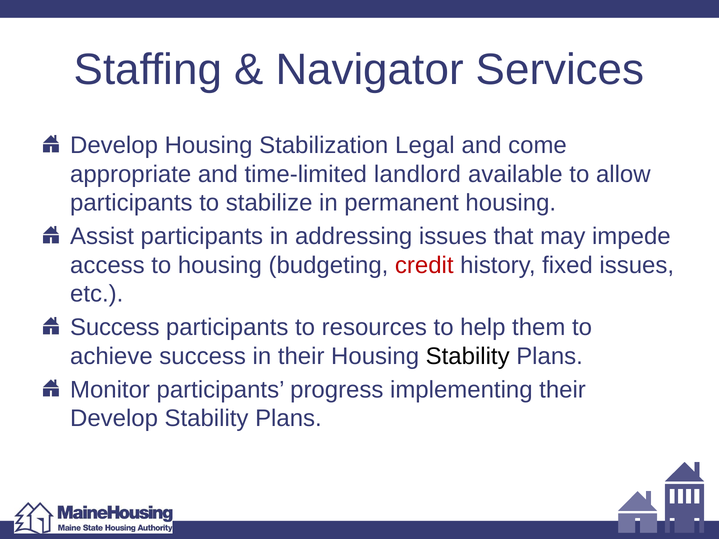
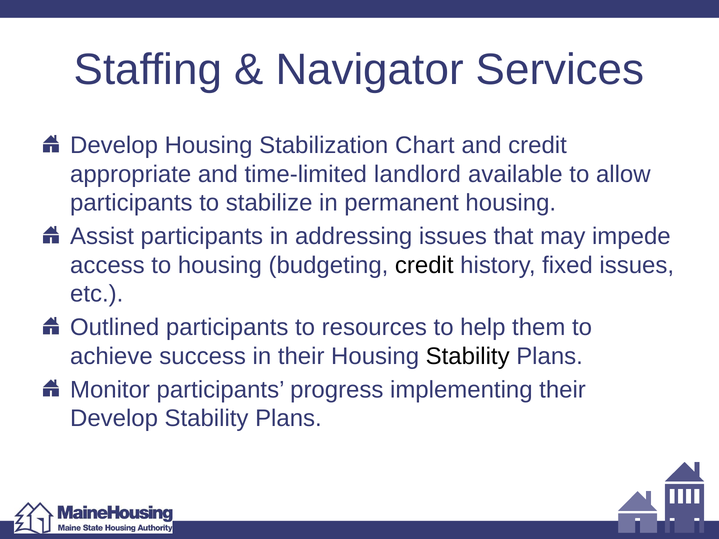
Legal: Legal -> Chart (425, 145)
and come: come -> credit (538, 145)
credit colour: red -> black (424, 265)
Success: Success -> Outlined (115, 328)
